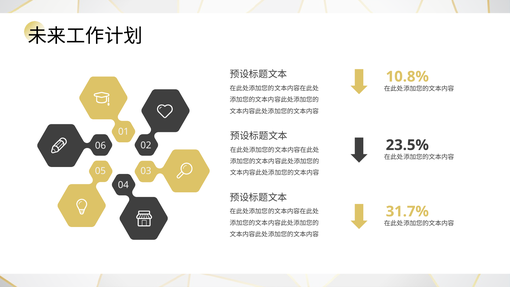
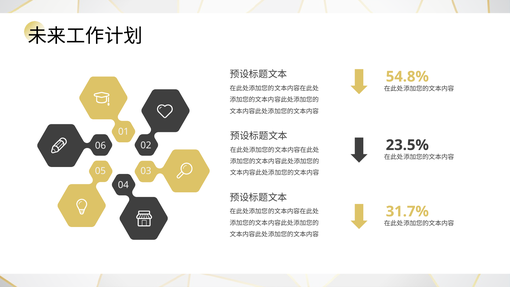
10.8%: 10.8% -> 54.8% (407, 77)
